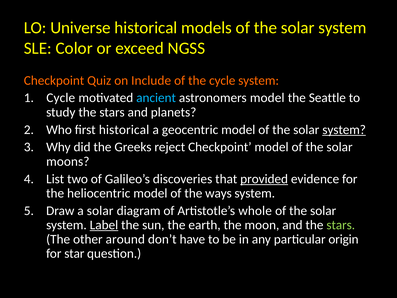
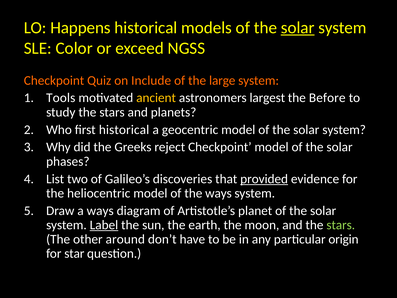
Universe: Universe -> Happens (80, 28)
solar underline: none -> present (298, 28)
the cycle: cycle -> large (222, 80)
Cycle: Cycle -> Tools (61, 98)
ancient colour: light blue -> yellow (156, 98)
astronomers model: model -> largest (267, 98)
Seattle: Seattle -> Before (327, 98)
system underline: present -> none (344, 130)
moons: moons -> phases (68, 161)
a solar: solar -> ways (100, 210)
whole: whole -> planet (255, 210)
